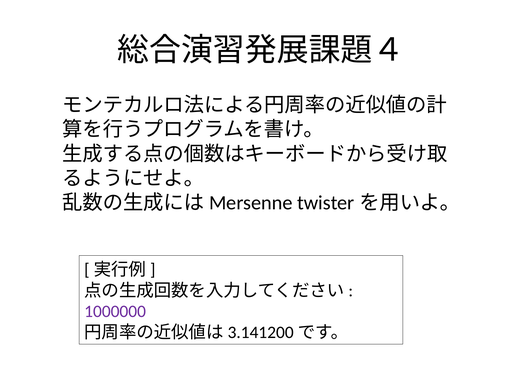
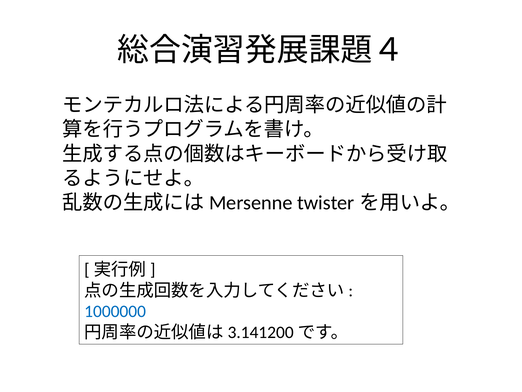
1000000 colour: purple -> blue (115, 311)
